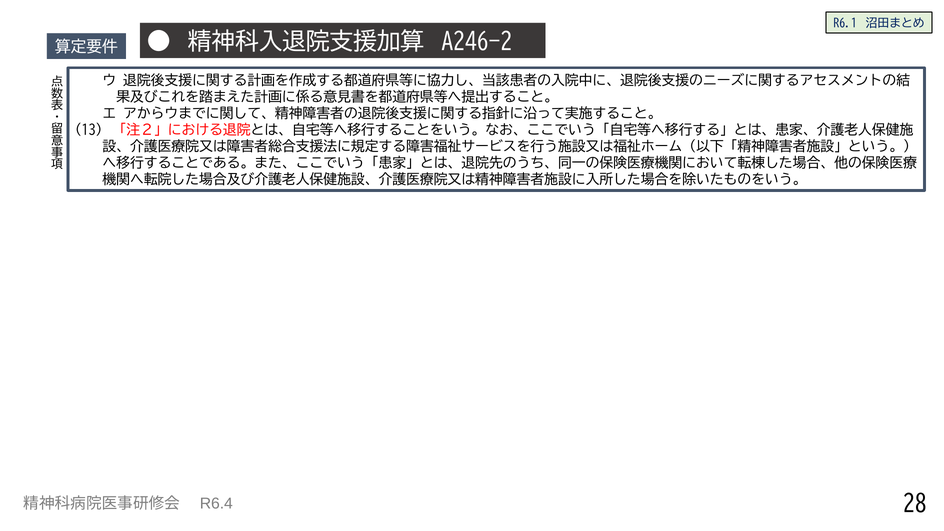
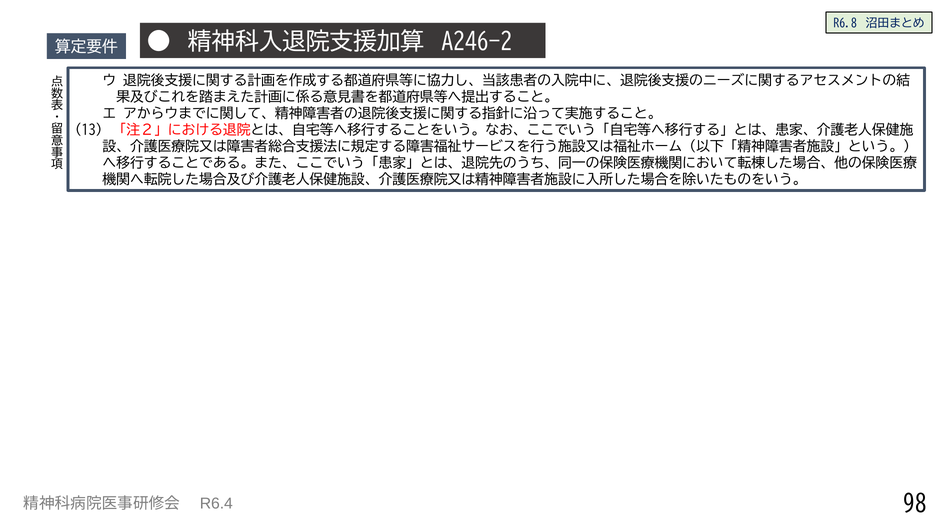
R6.1: R6.1 -> R6.8 (845, 23)
28: 28 -> 98 (915, 504)
